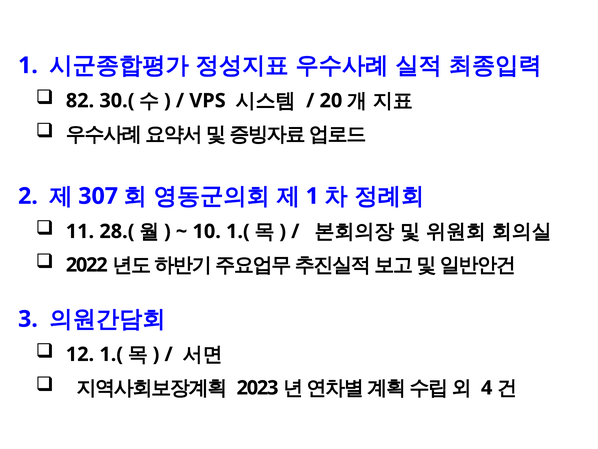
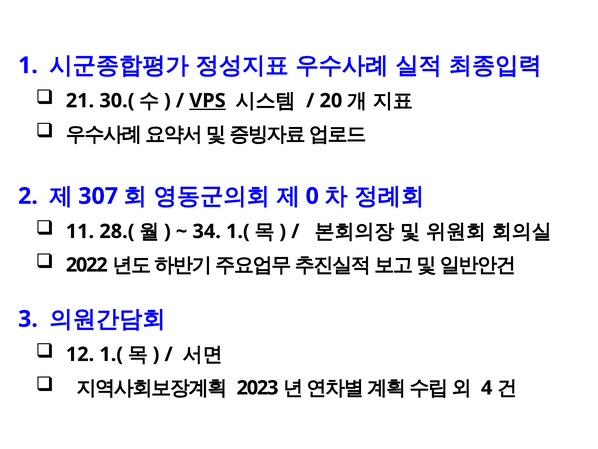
82: 82 -> 21 (80, 101)
VPS underline: none -> present (207, 101)
1: 1 -> 0 (312, 196)
10: 10 -> 34 (207, 231)
